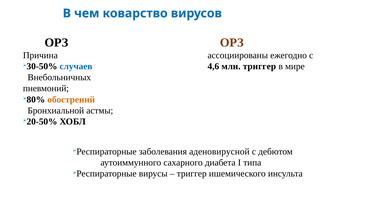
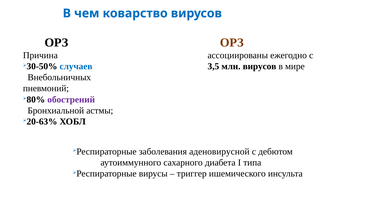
4,6: 4,6 -> 3,5 (213, 67)
млн триггер: триггер -> вирусов (260, 67)
обострений colour: orange -> purple (71, 100)
20-50%: 20-50% -> 20-63% (42, 122)
